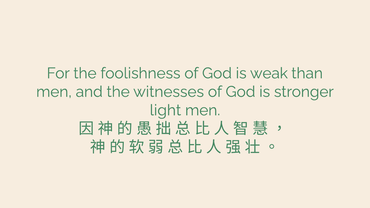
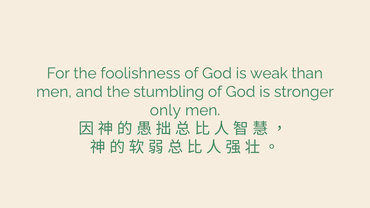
witnesses: witnesses -> stumbling (169, 92)
light: light -> only (165, 110)
